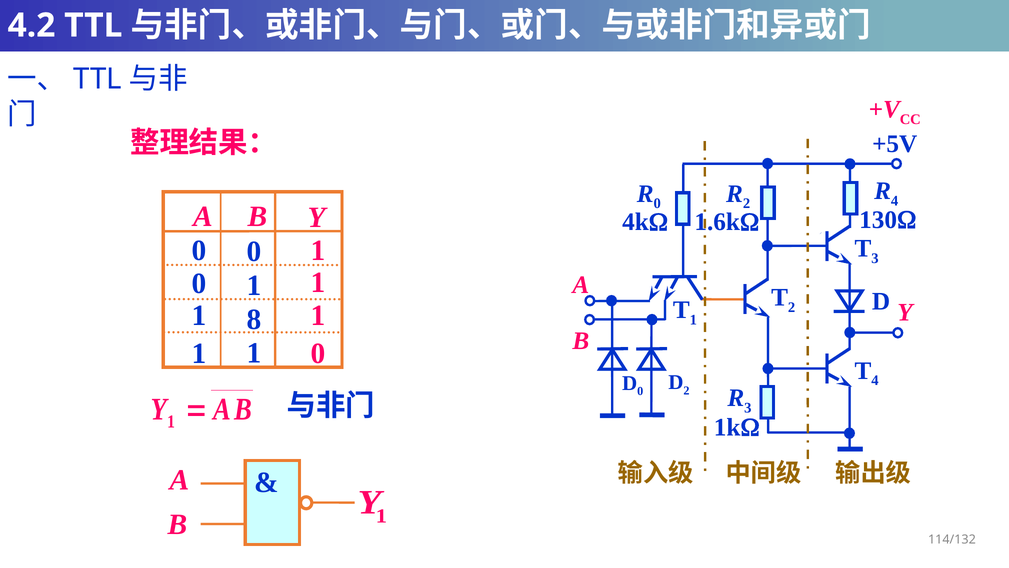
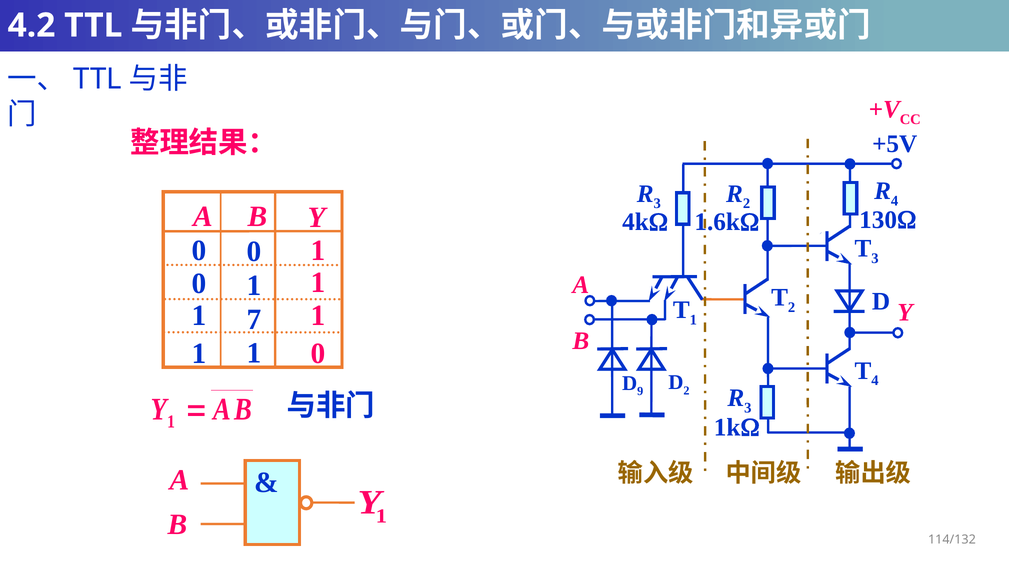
0: 0 -> 3 (657, 204)
8: 8 -> 7 (254, 319)
D 0: 0 -> 9 (640, 391)
